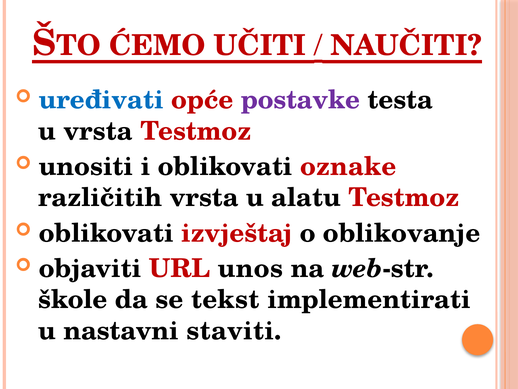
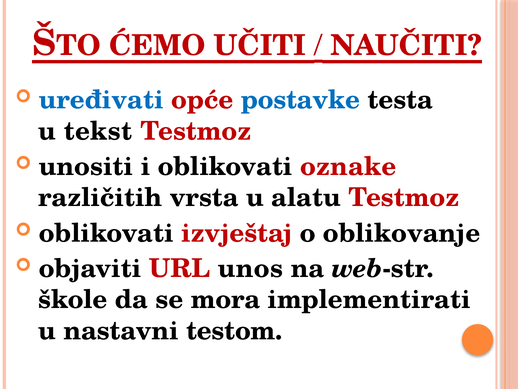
postavke colour: purple -> blue (300, 100)
u vrsta: vrsta -> tekst (98, 131)
tekst: tekst -> mora (225, 299)
staviti: staviti -> testom (234, 330)
